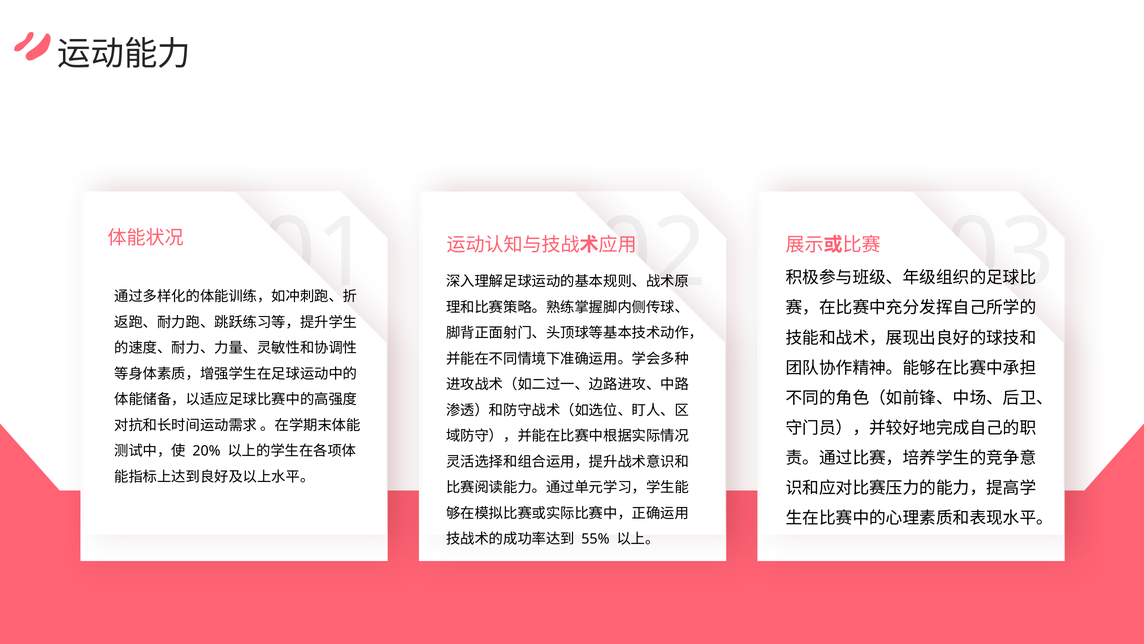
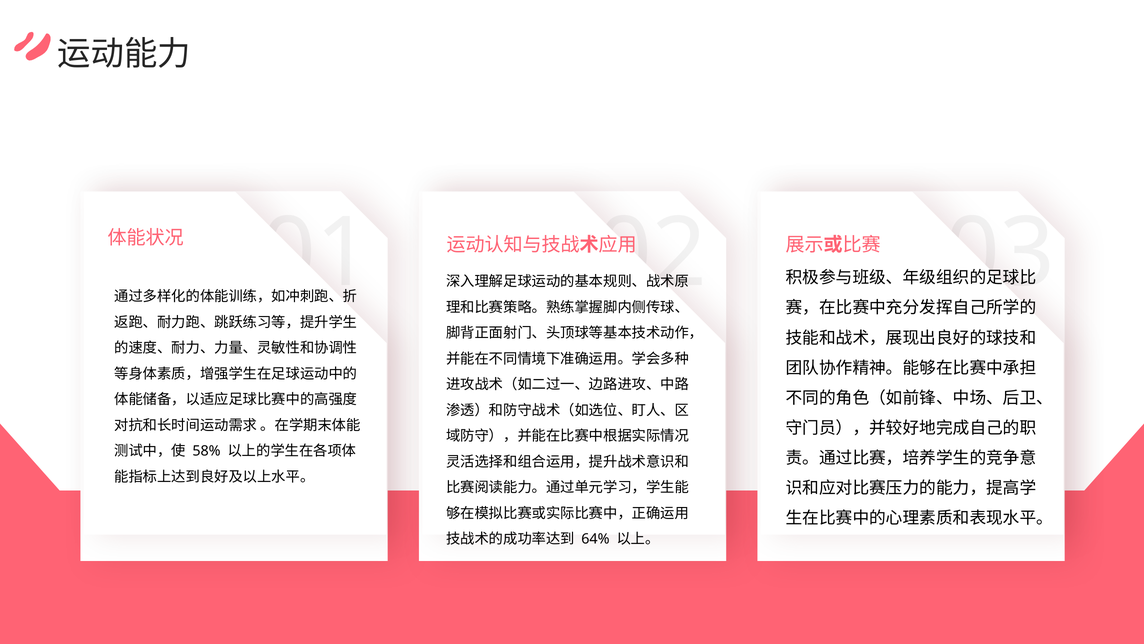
20%: 20% -> 58% (207, 451)
55%: 55% -> 64% (595, 539)
